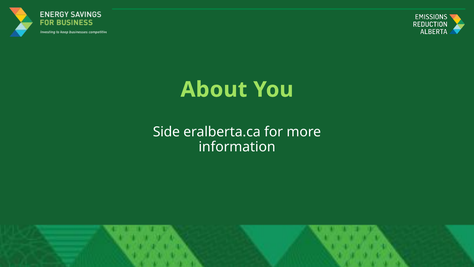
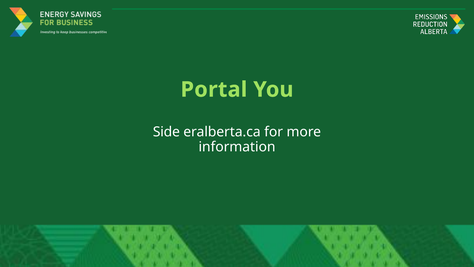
About: About -> Portal (214, 89)
